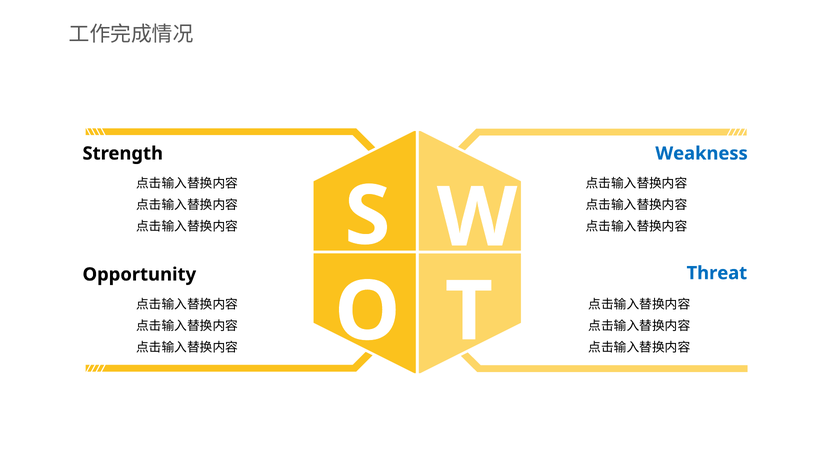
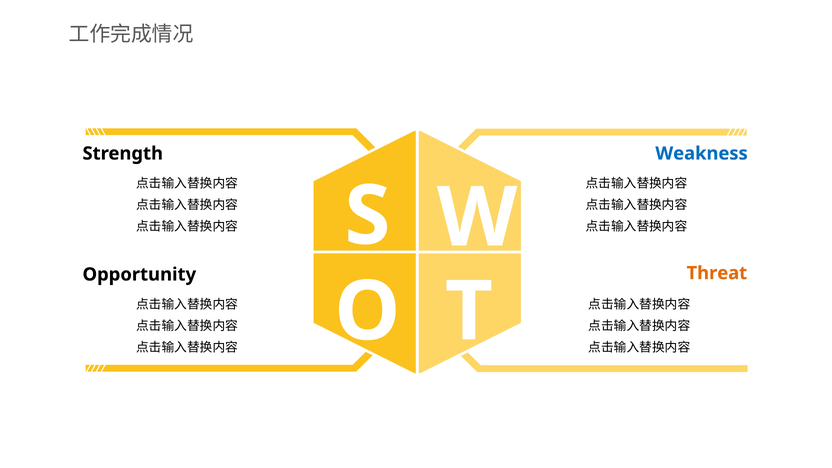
Threat colour: blue -> orange (717, 273)
